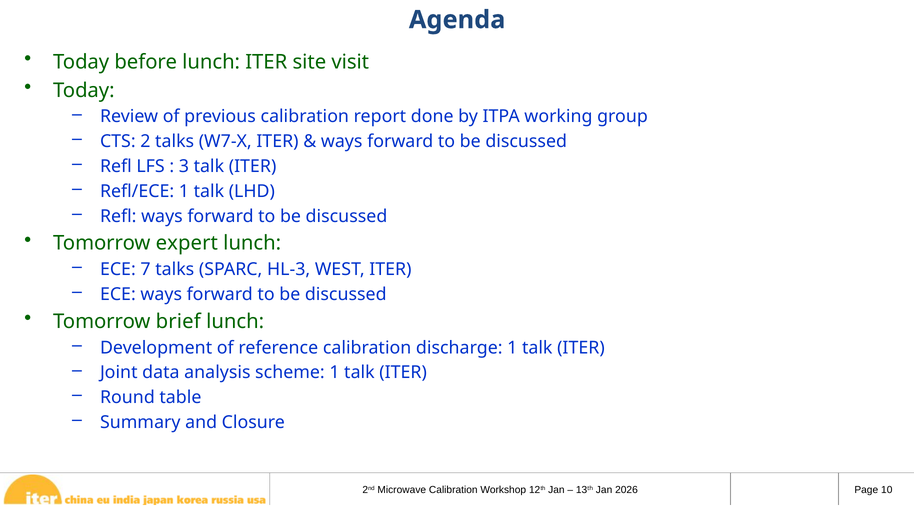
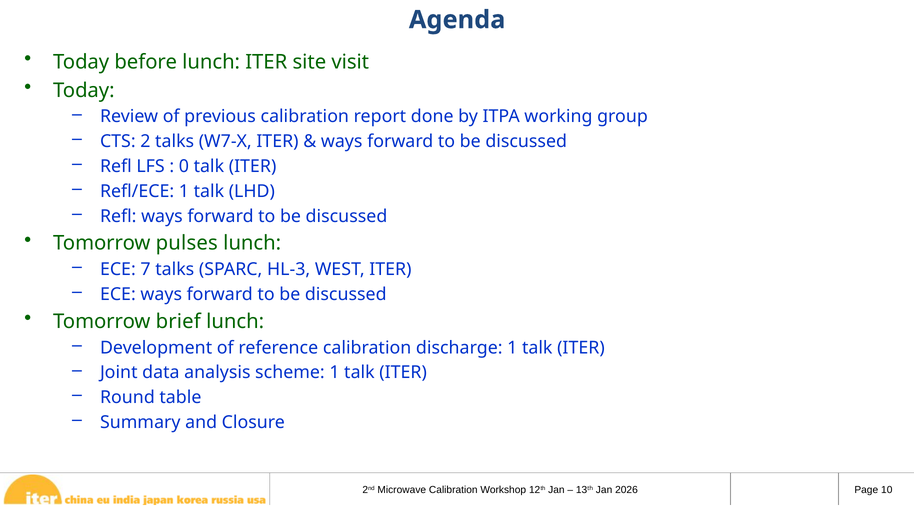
3: 3 -> 0 (184, 166)
expert: expert -> pulses (187, 243)
